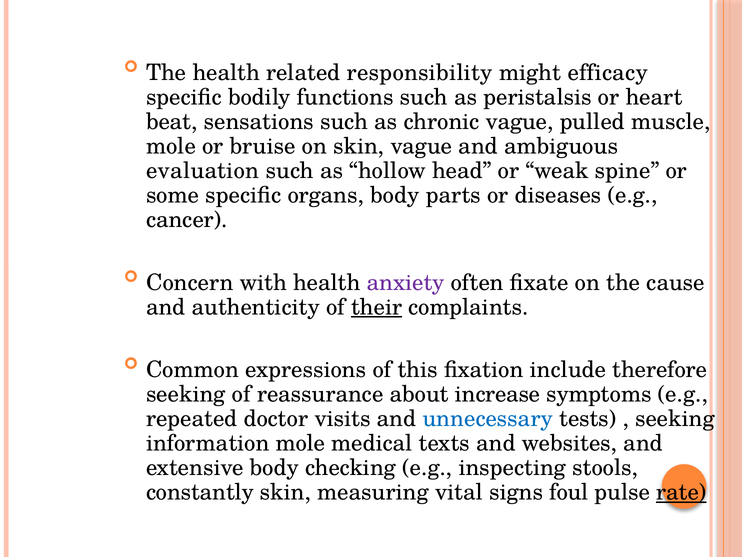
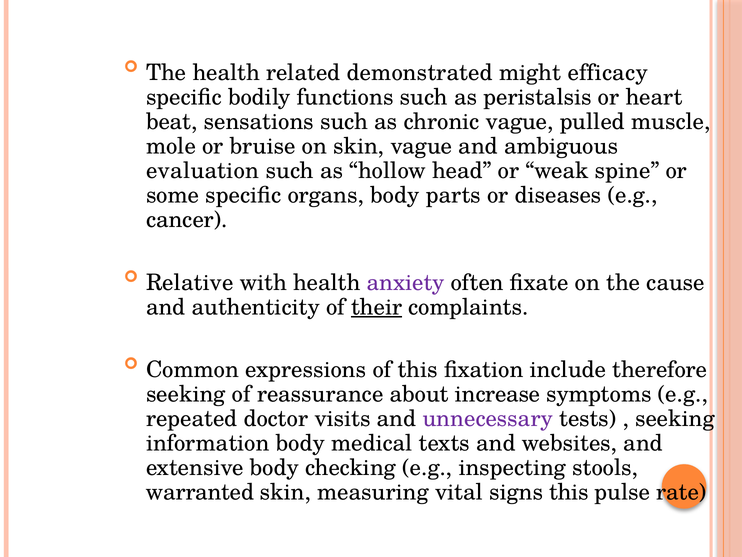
responsibility: responsibility -> demonstrated (420, 73)
Concern: Concern -> Relative (190, 282)
unnecessary colour: blue -> purple (488, 419)
information mole: mole -> body (300, 443)
constantly: constantly -> warranted (200, 492)
signs foul: foul -> this (569, 492)
rate underline: present -> none (681, 492)
